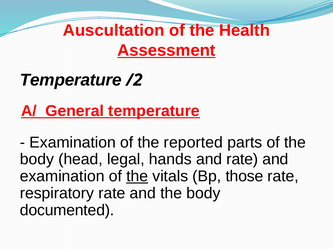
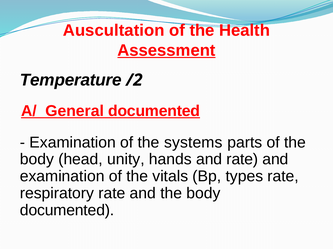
General temperature: temperature -> documented (154, 111)
reported: reported -> systems (193, 143)
legal: legal -> unity (126, 160)
the underline: present -> none (137, 177)
those: those -> types (244, 177)
